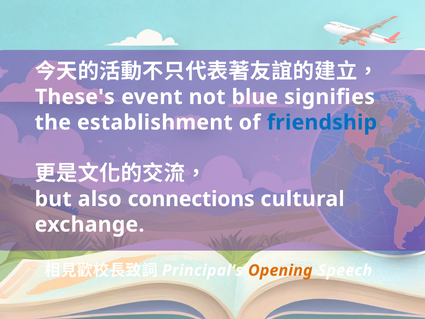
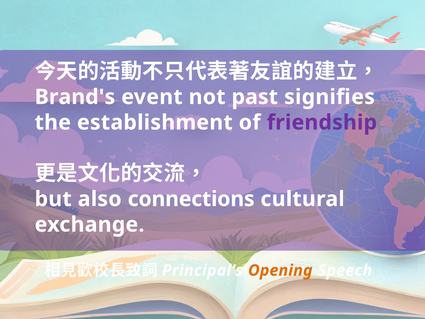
These's: These's -> Brand's (75, 97)
blue: blue -> past (255, 97)
friendship colour: blue -> purple (322, 122)
